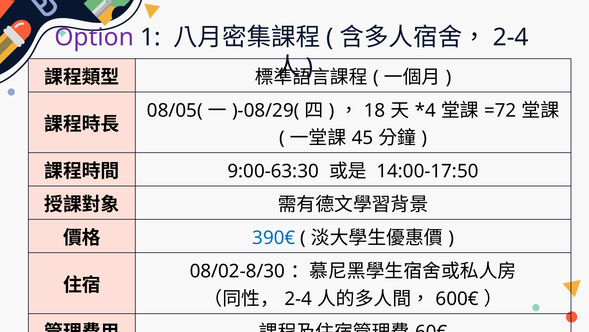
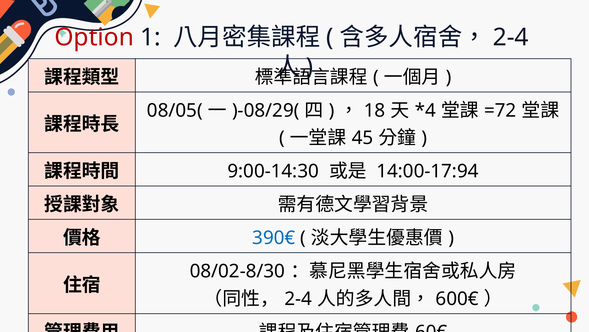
Option colour: purple -> red (94, 37)
9:00-63:30: 9:00-63:30 -> 9:00-14:30 (273, 171)
14:00-17:50: 14:00-17:50 -> 14:00-17:94 (427, 171)
